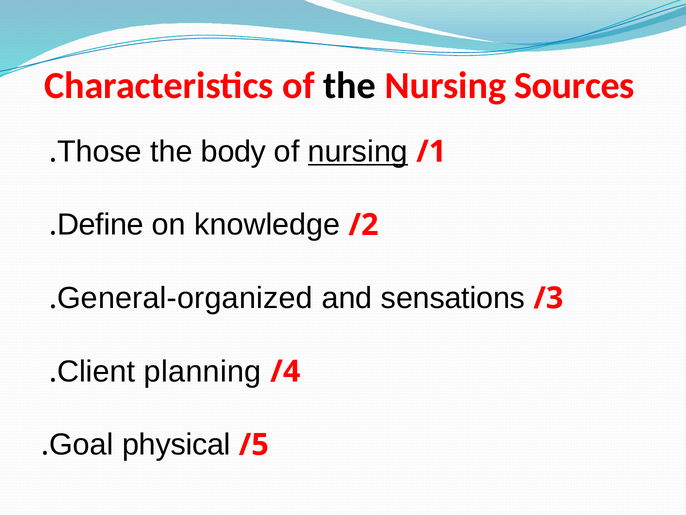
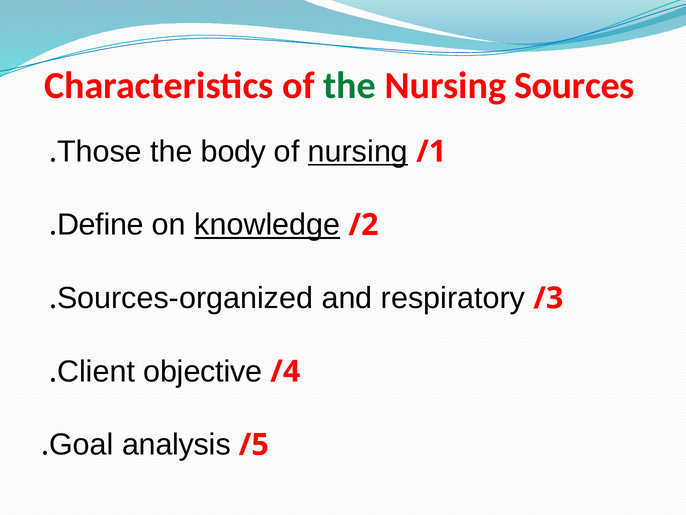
the colour: black -> green (350, 86)
knowledge underline: none -> present (267, 225)
General-organized: General-organized -> Sources-organized (185, 298)
sensations: sensations -> respiratory (453, 298)
planning: planning -> objective (203, 371)
physical: physical -> analysis (176, 444)
